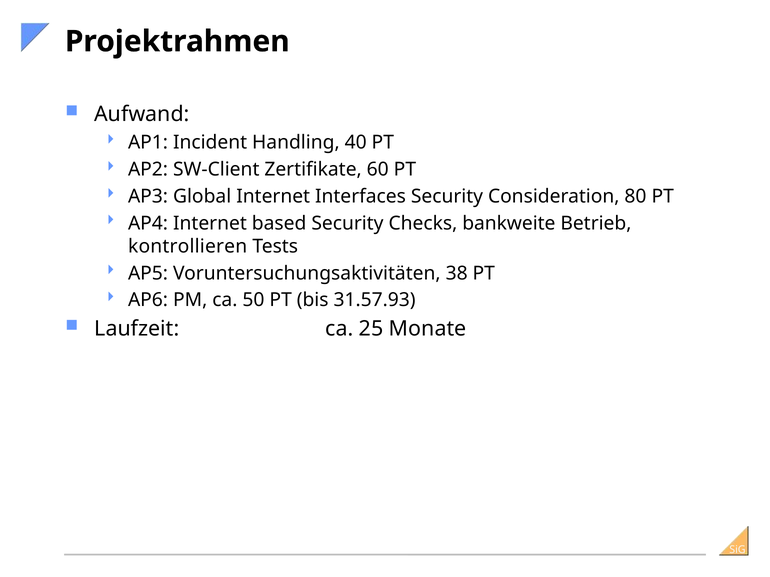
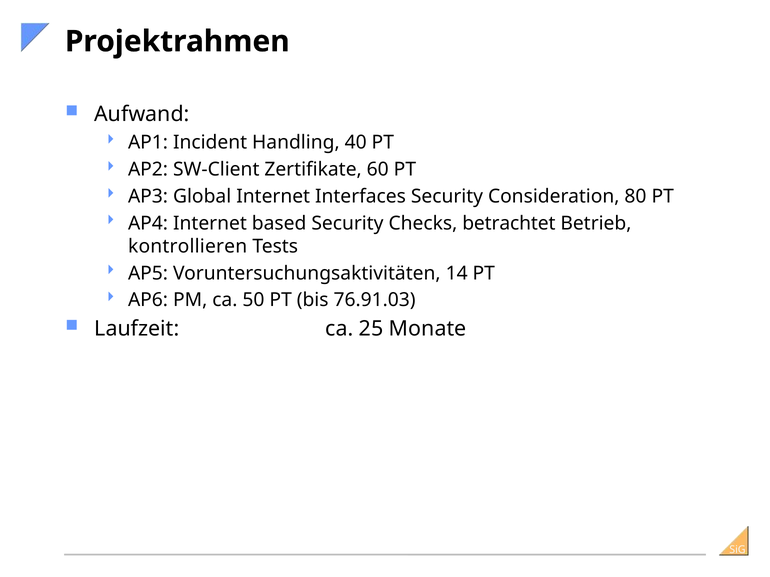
bankweite: bankweite -> betrachtet (509, 223)
38: 38 -> 14 (457, 273)
31.57.93: 31.57.93 -> 76.91.03 (375, 300)
